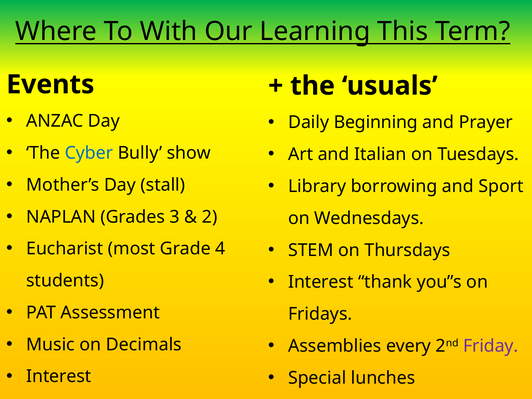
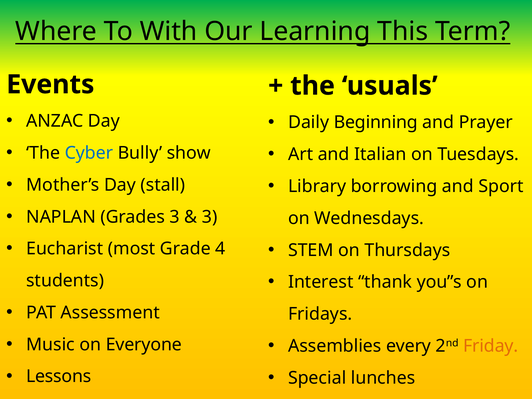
2: 2 -> 3 (210, 217)
Decimals: Decimals -> Everyone (144, 345)
Friday colour: purple -> orange (491, 346)
Interest: Interest -> Lessons (59, 376)
